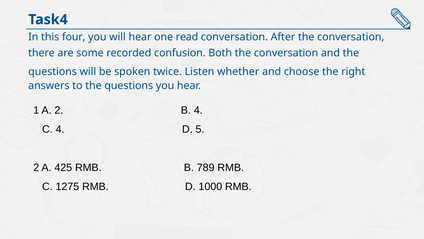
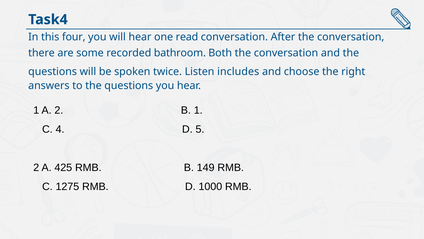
confusion: confusion -> bathroom (180, 53)
whether: whether -> includes (238, 72)
B 4: 4 -> 1 (198, 110)
789: 789 -> 149 (206, 167)
